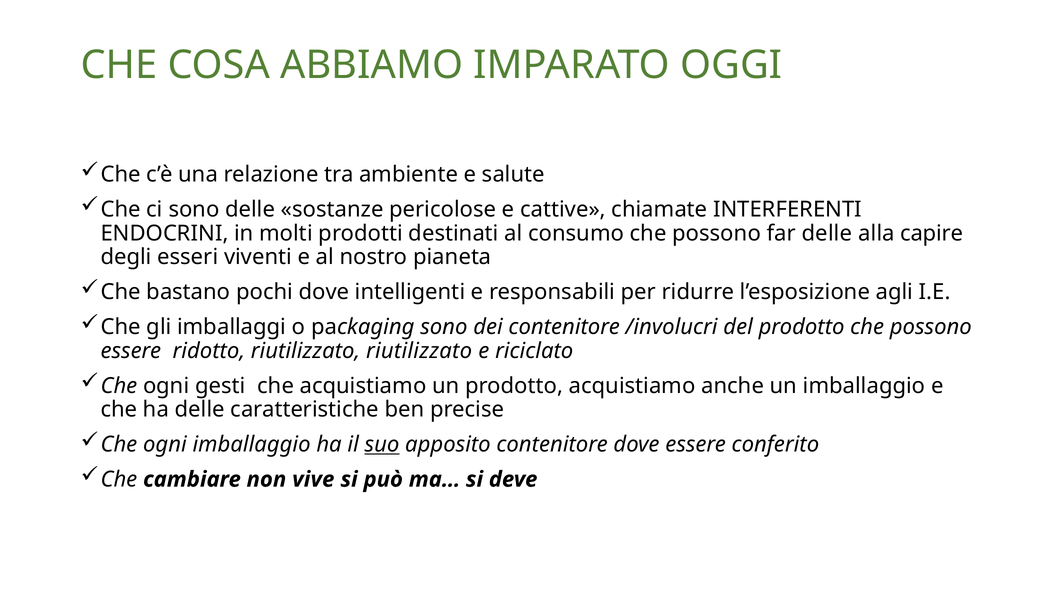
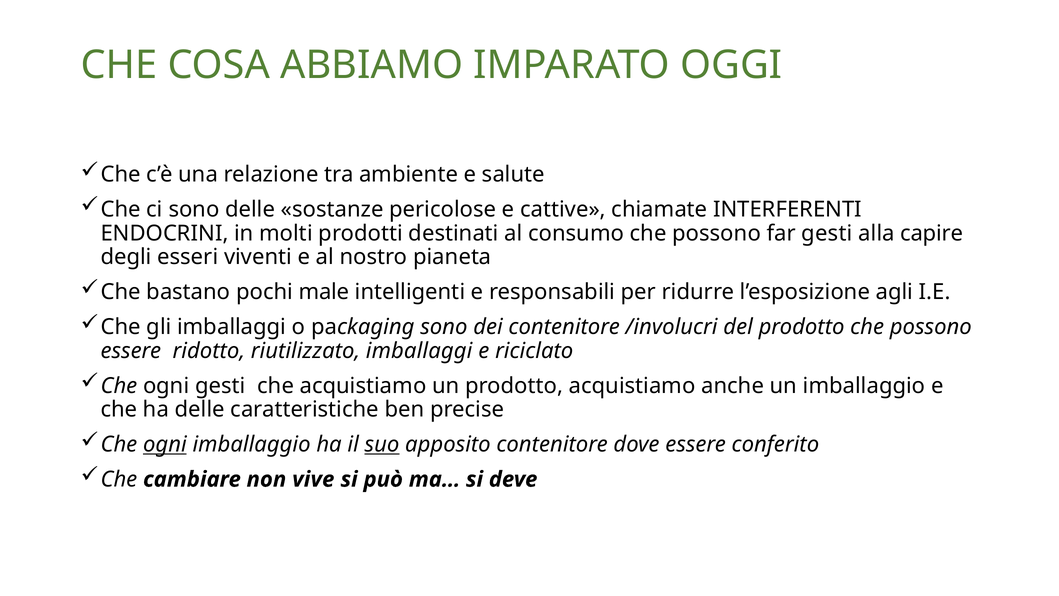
far delle: delle -> gesti (827, 233)
pochi dove: dove -> male (324, 292)
riutilizzato riutilizzato: riutilizzato -> imballaggi (419, 351)
ogni underline: none -> present (165, 444)
